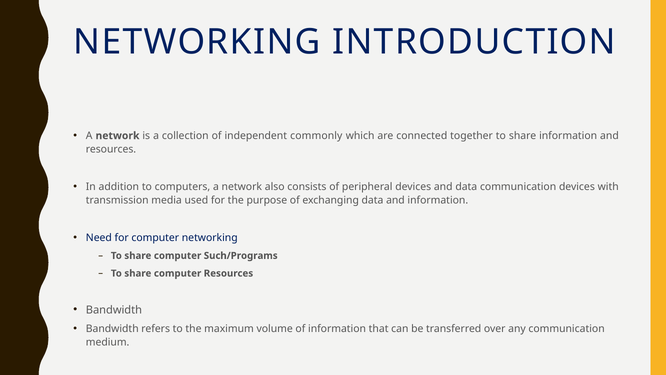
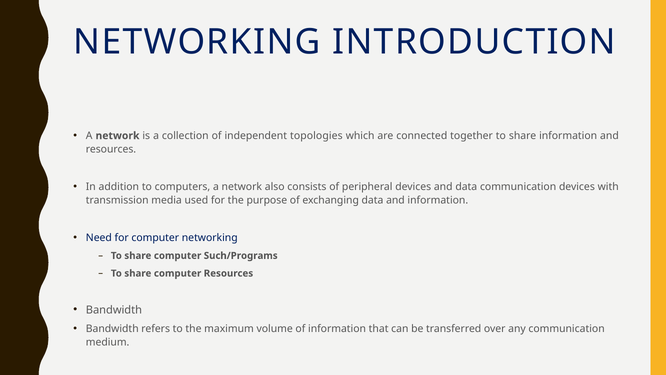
commonly: commonly -> topologies (316, 136)
